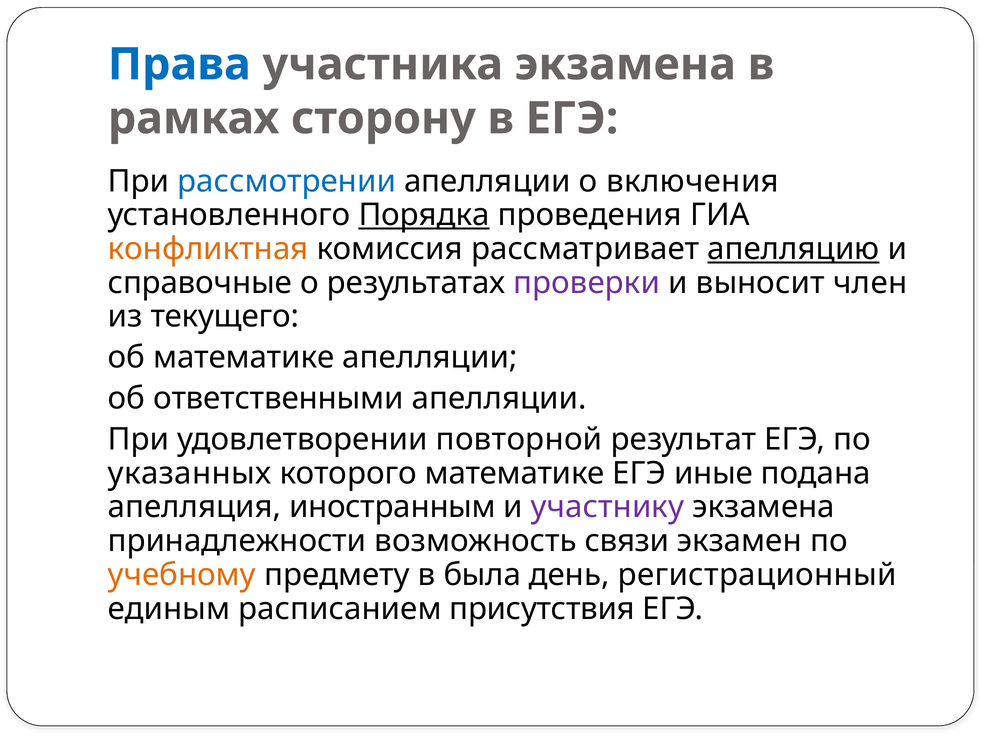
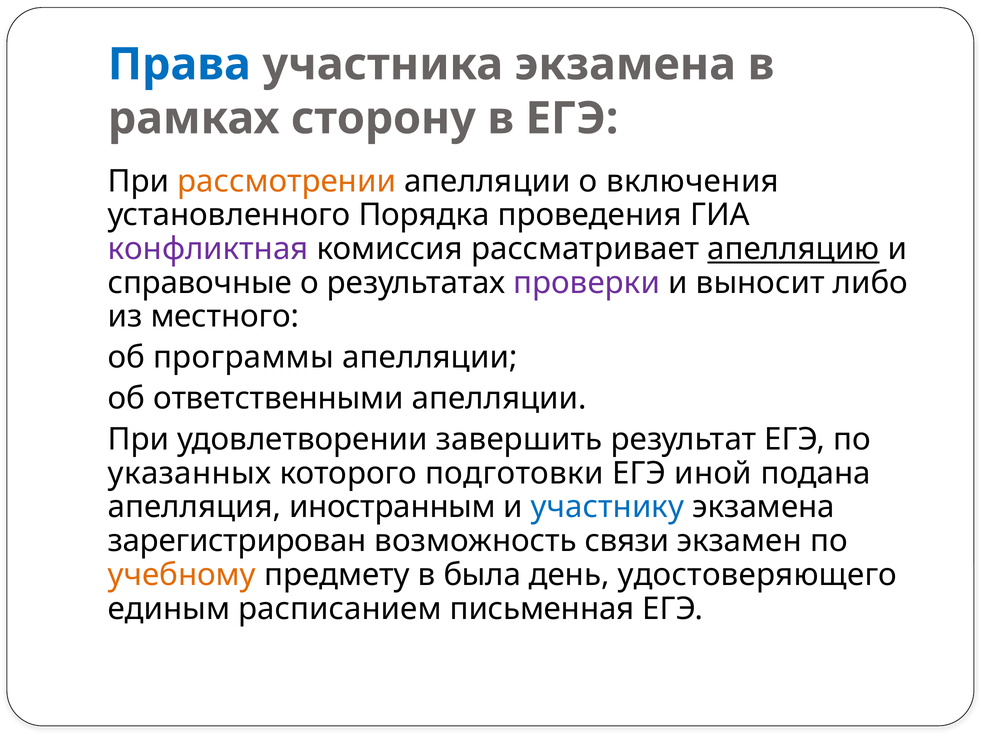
рассмотрении colour: blue -> orange (287, 181)
Порядка underline: present -> none (424, 215)
конфликтная colour: orange -> purple (208, 249)
член: член -> либо (870, 283)
текущего: текущего -> местного (225, 316)
об математике: математике -> программы (244, 357)
повторной: повторной -> завершить (519, 439)
которого математике: математике -> подготовки (514, 473)
иные: иные -> иной (713, 473)
участнику colour: purple -> blue (608, 507)
принадлежности: принадлежности -> зарегистрирован (237, 541)
регистрационный: регистрационный -> удостоверяющего (757, 575)
присутствия: присутствия -> письменная (542, 608)
